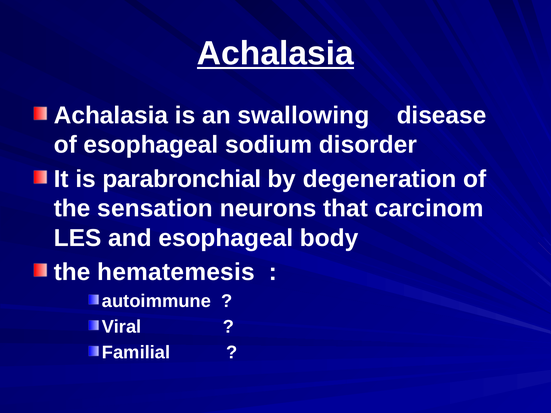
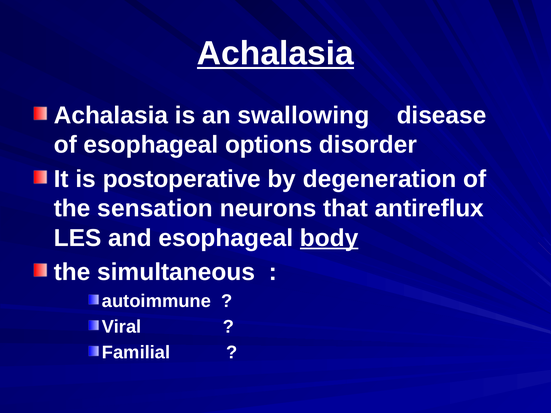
sodium: sodium -> options (269, 145)
parabronchial: parabronchial -> postoperative (182, 179)
carcinom: carcinom -> antireflux (429, 209)
body underline: none -> present (329, 238)
hematemesis: hematemesis -> simultaneous (176, 272)
